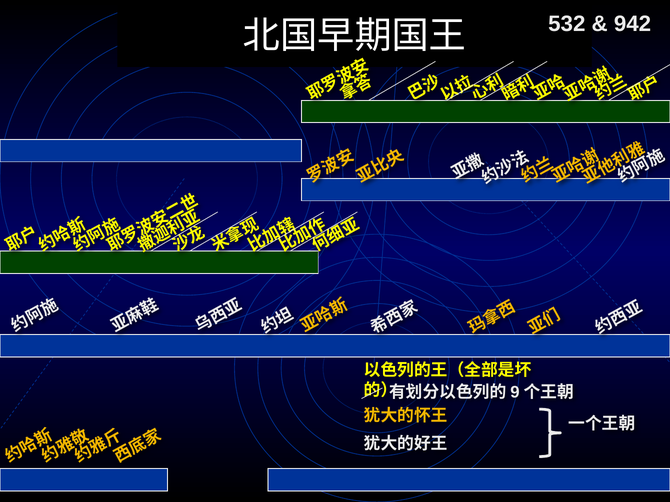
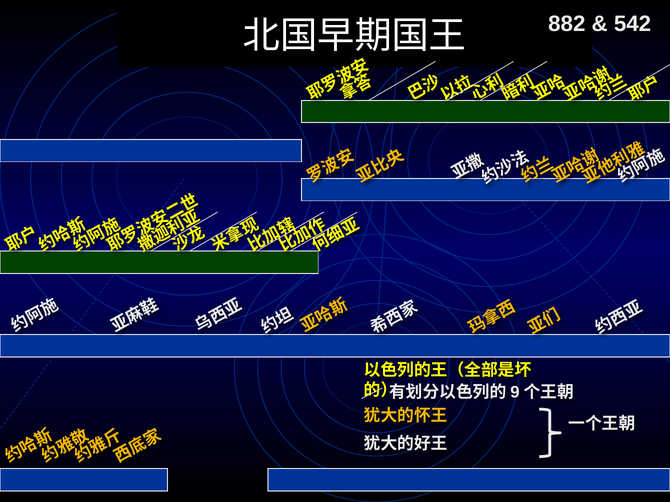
532: 532 -> 882 (567, 24)
942: 942 -> 542 (633, 24)
